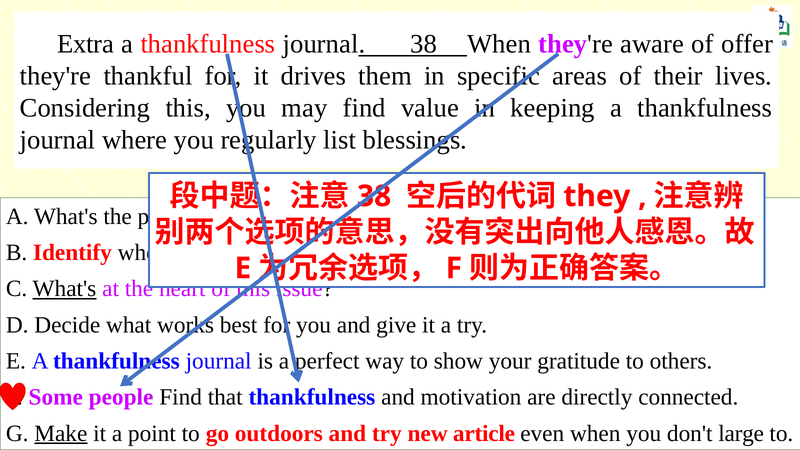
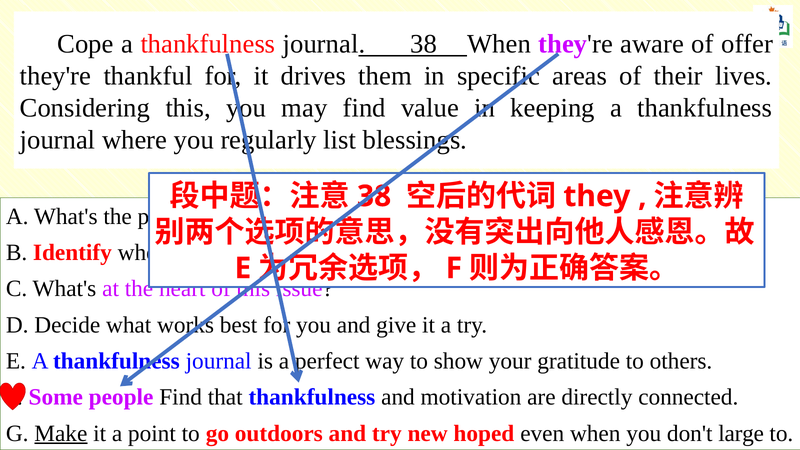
Extra: Extra -> Cope (85, 44)
What's underline: present -> none (64, 289)
article: article -> hoped (484, 433)
